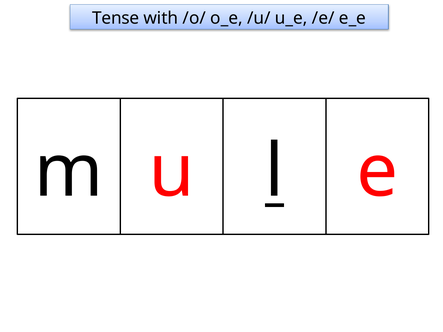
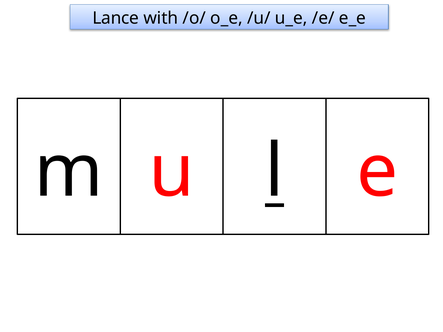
Tense: Tense -> Lance (116, 18)
